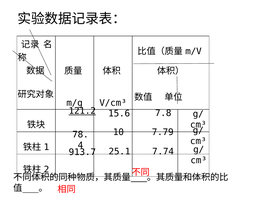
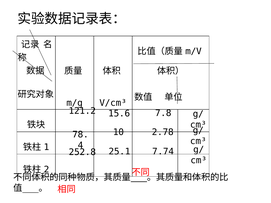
121.2 underline: present -> none (82, 111)
7.79: 7.79 -> 2.78 (163, 132)
913.7: 913.7 -> 252.8 (82, 152)
